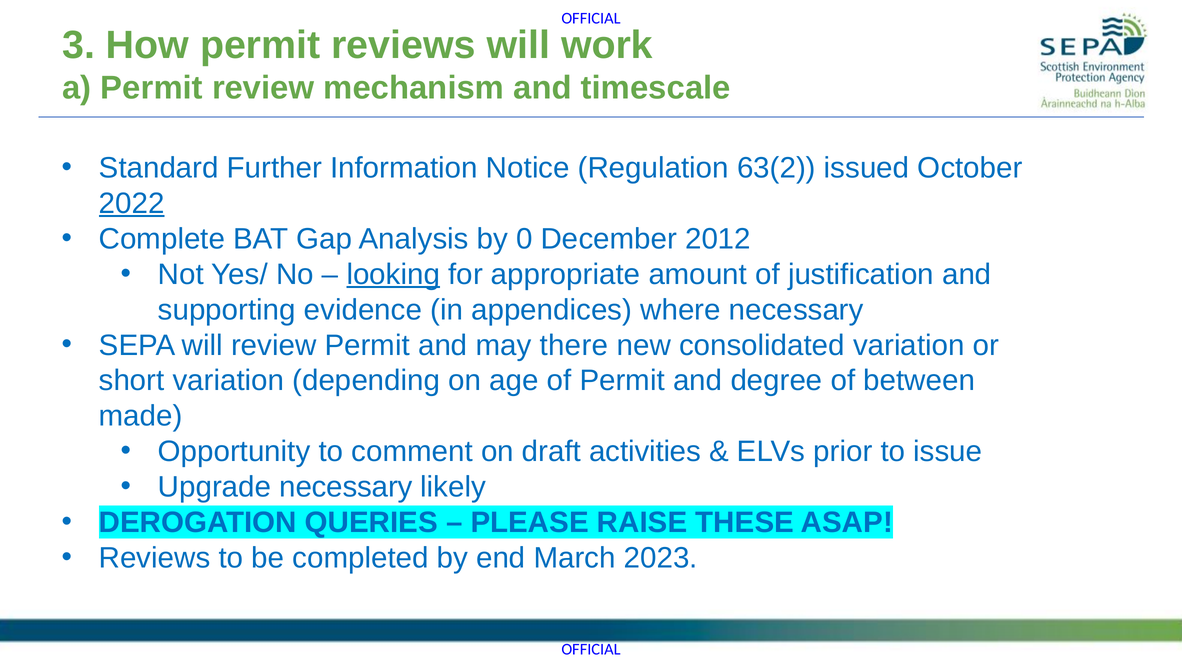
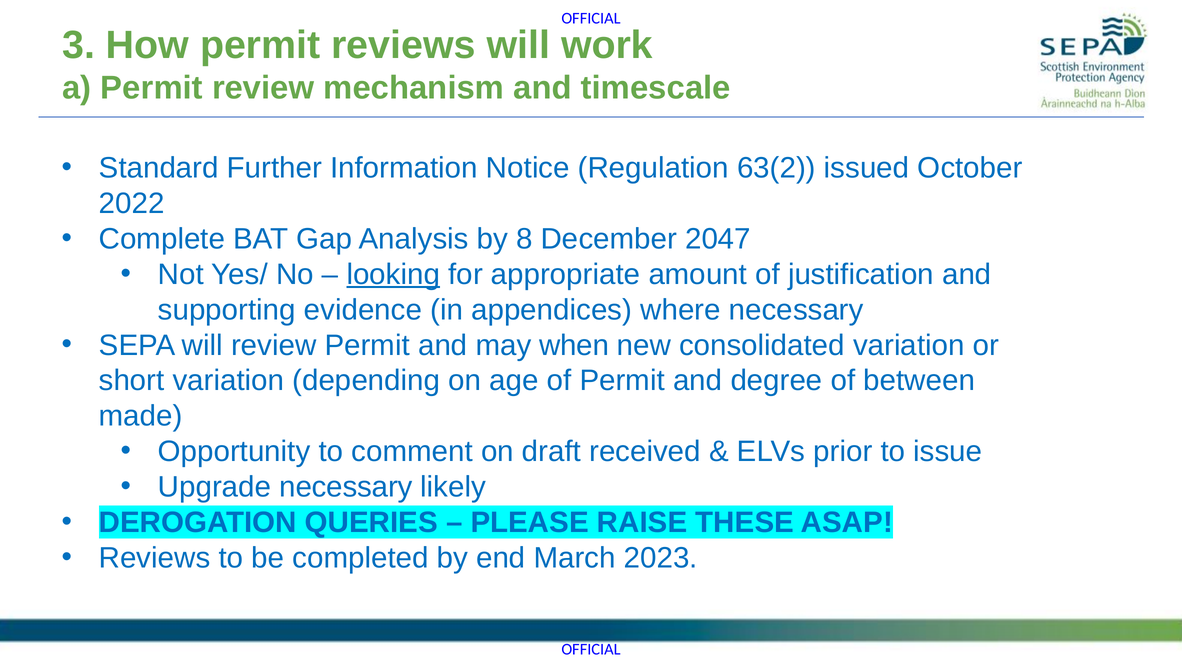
2022 underline: present -> none (132, 203)
0: 0 -> 8 (524, 239)
2012: 2012 -> 2047 (718, 239)
there: there -> when (574, 345)
activities: activities -> received (645, 452)
